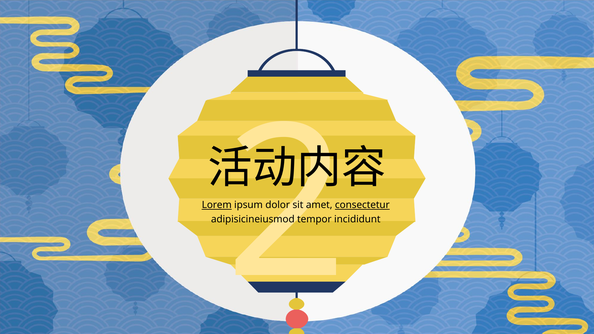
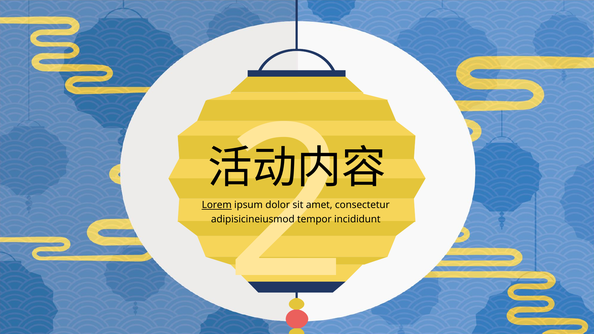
consectetur underline: present -> none (362, 205)
